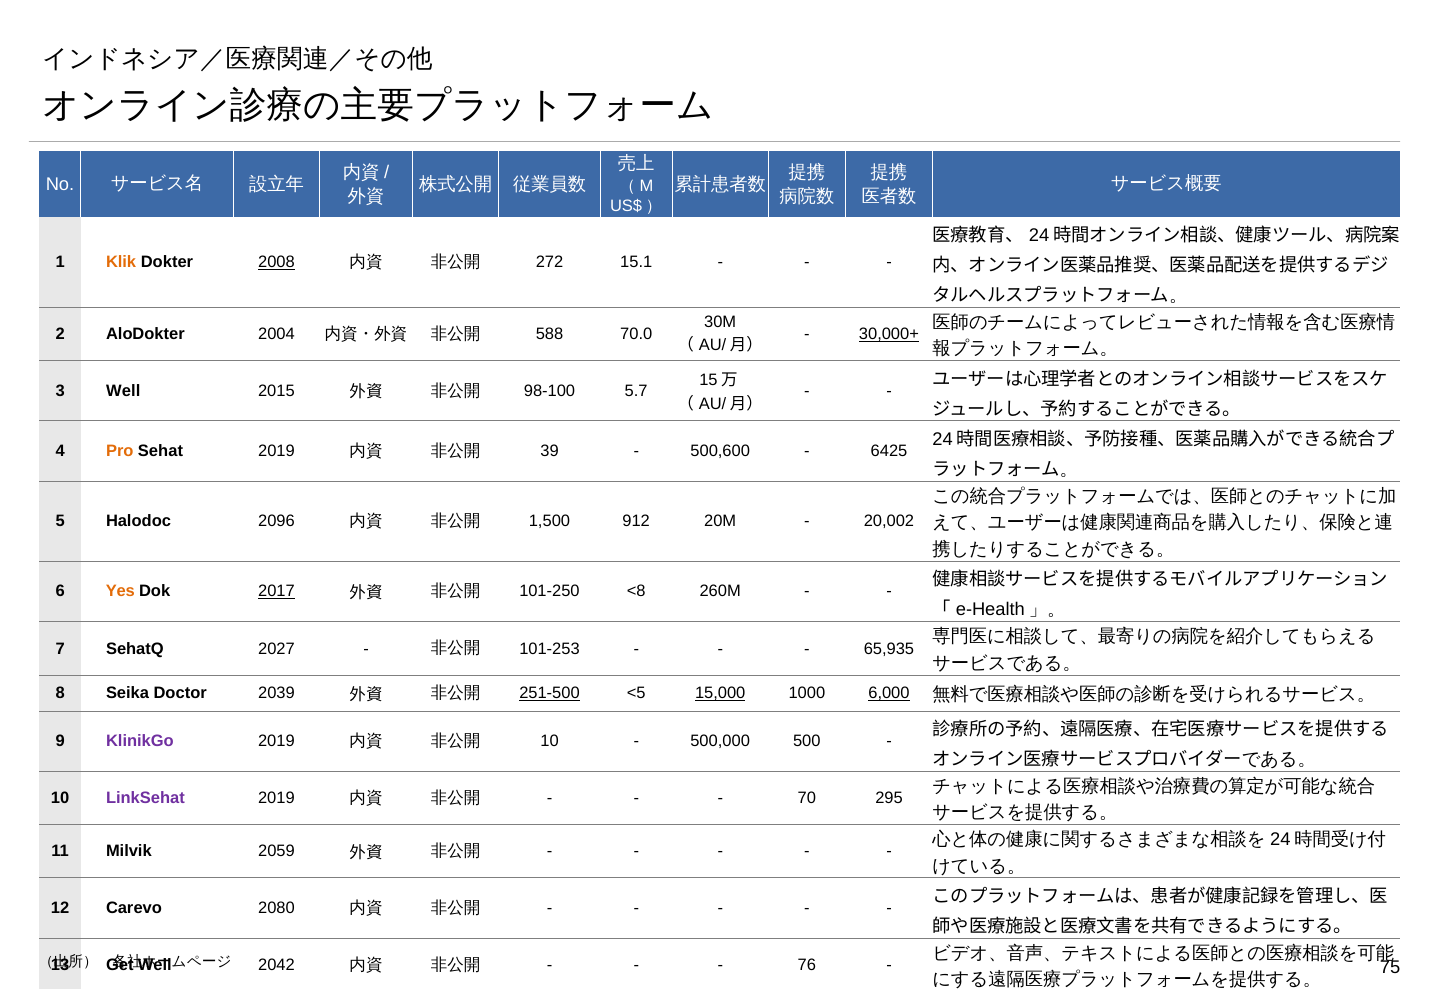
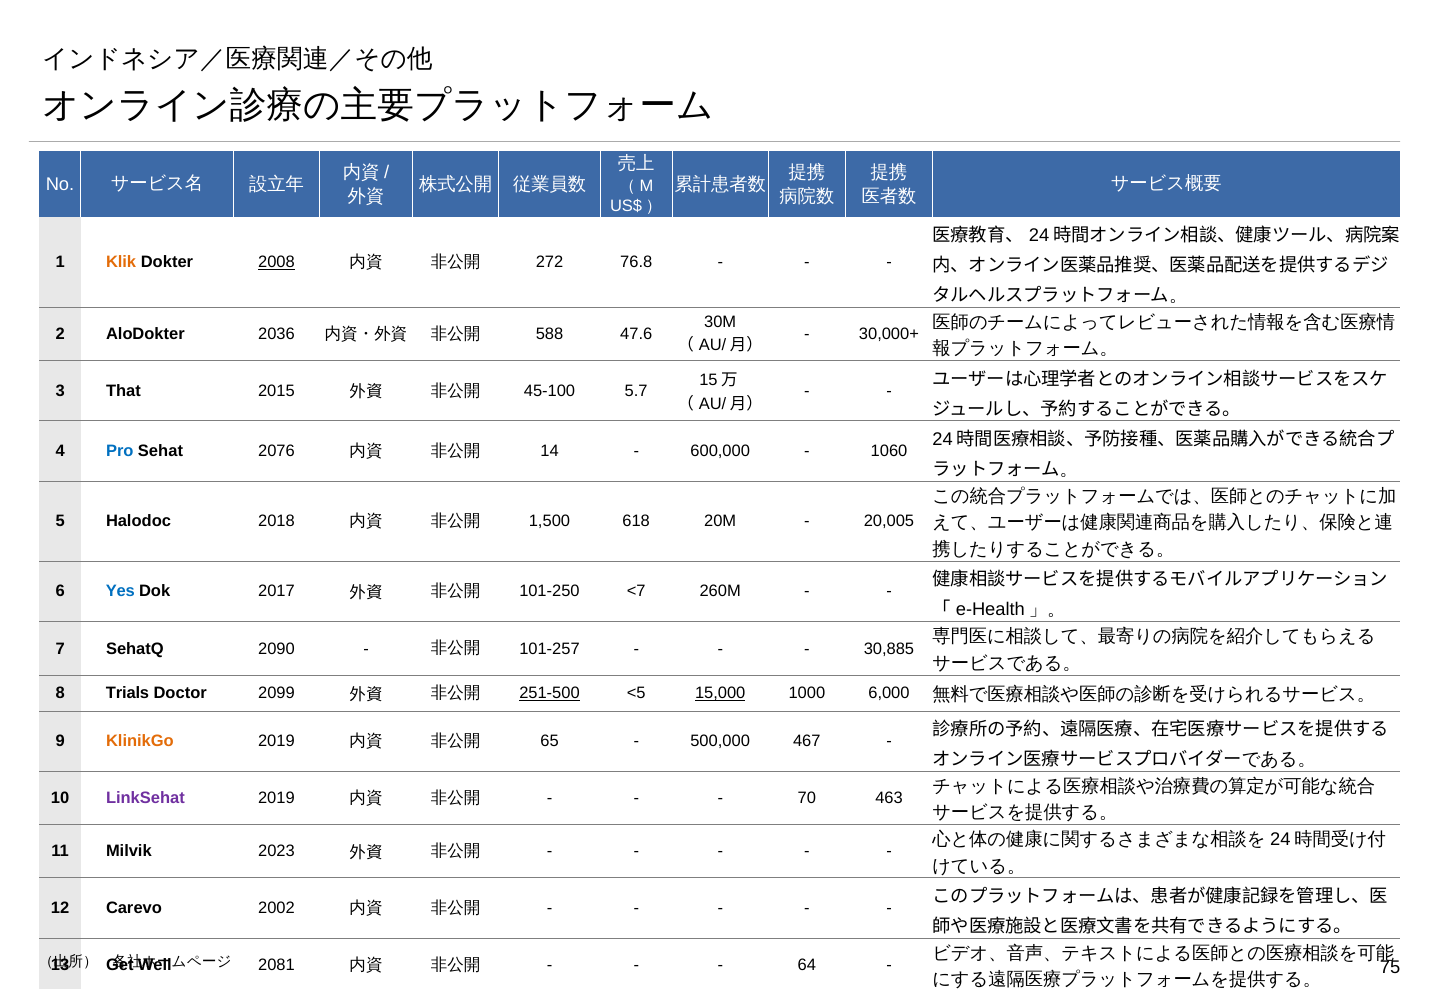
15.1: 15.1 -> 76.8 (636, 263)
2004: 2004 -> 2036 (276, 334)
70.0: 70.0 -> 47.6 (636, 334)
30,000+ underline: present -> none (889, 334)
3 Well: Well -> That (123, 391)
98-100: 98-100 -> 45-100 (550, 391)
Pro colour: orange -> blue (120, 451)
Sehat 2019: 2019 -> 2076 (276, 451)
39: 39 -> 14 (550, 451)
500,600: 500,600 -> 600,000 (720, 451)
6425: 6425 -> 1060 (889, 451)
2096: 2096 -> 2018 (276, 522)
912: 912 -> 618 (636, 522)
20,002: 20,002 -> 20,005 (889, 522)
Yes colour: orange -> blue (120, 592)
2017 underline: present -> none (276, 592)
<8: <8 -> <7 (636, 592)
2027: 2027 -> 2090 (276, 649)
101-253: 101-253 -> 101-257 (549, 649)
65,935: 65,935 -> 30,885 (889, 649)
Seika: Seika -> Trials (128, 694)
2039: 2039 -> 2099 (276, 694)
6,000 underline: present -> none (889, 694)
KlinikGo colour: purple -> orange (140, 742)
10: 10 -> 65 (550, 742)
500: 500 -> 467 (807, 742)
295: 295 -> 463 (889, 799)
2059: 2059 -> 2023 (276, 852)
2080: 2080 -> 2002 (276, 908)
2042: 2042 -> 2081 (276, 965)
76: 76 -> 64 (807, 965)
